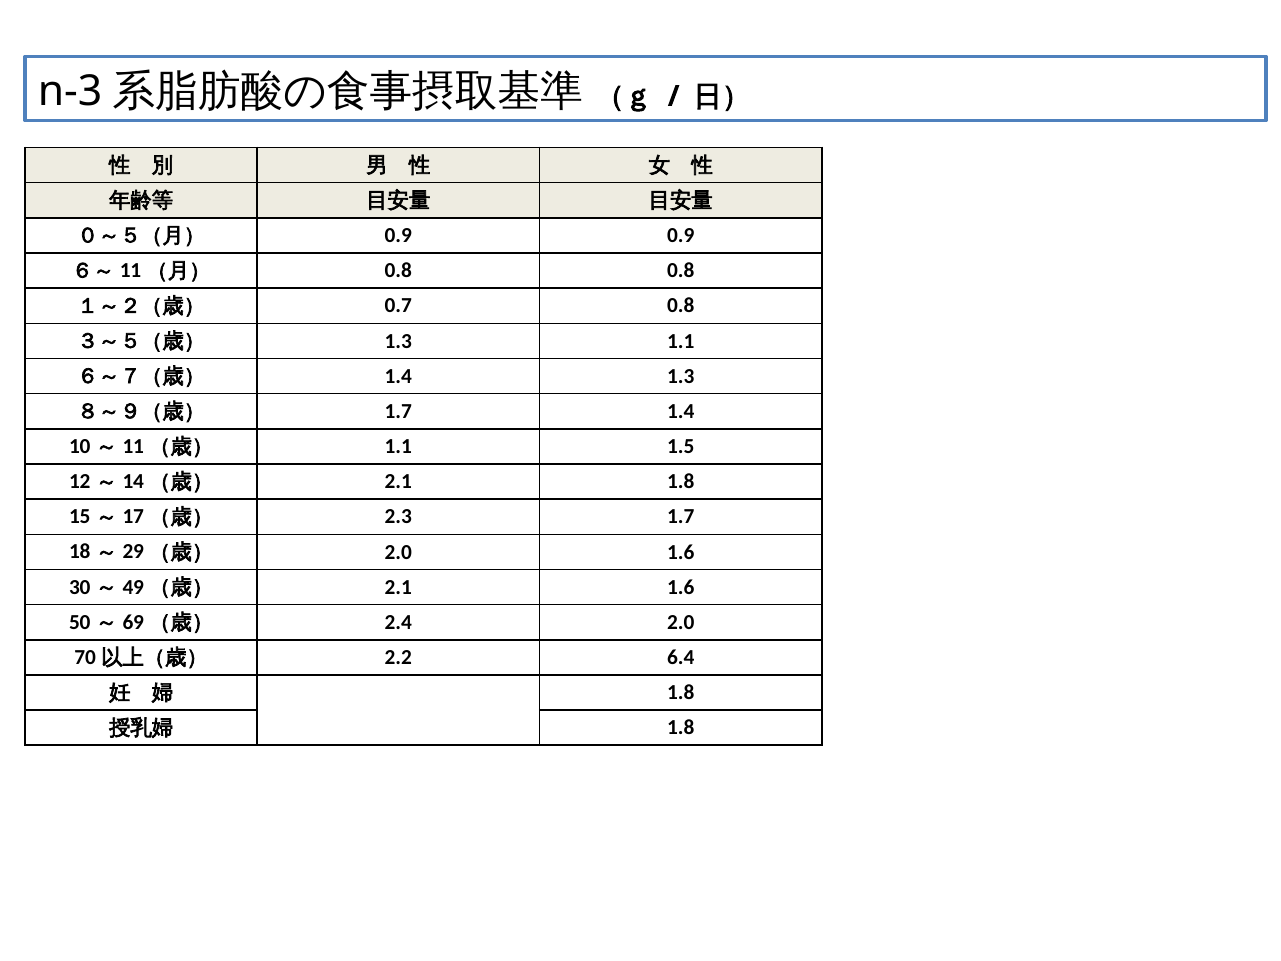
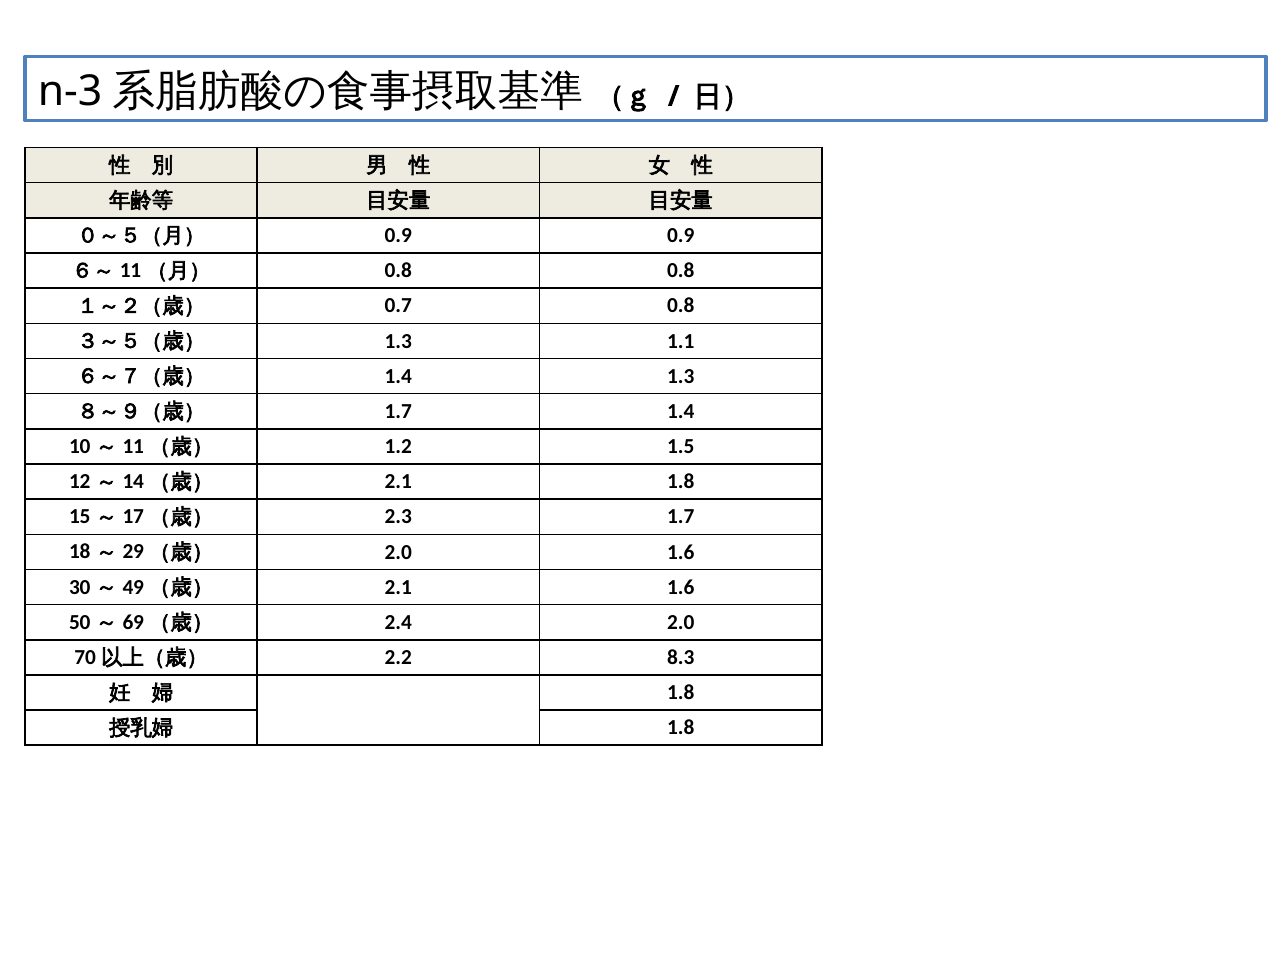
1.1: 1.1 -> 1.2 (398, 446)
6.4: 6.4 -> 8.3 (681, 657)
